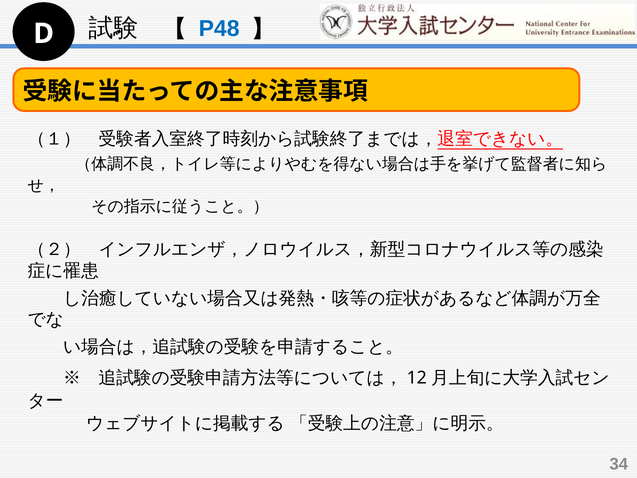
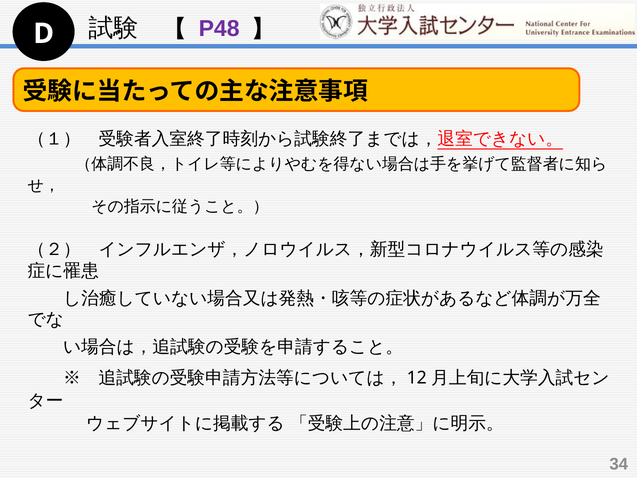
P48 colour: blue -> purple (219, 29)
